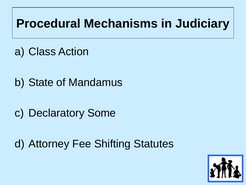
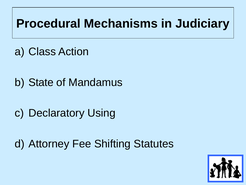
Some: Some -> Using (102, 113)
